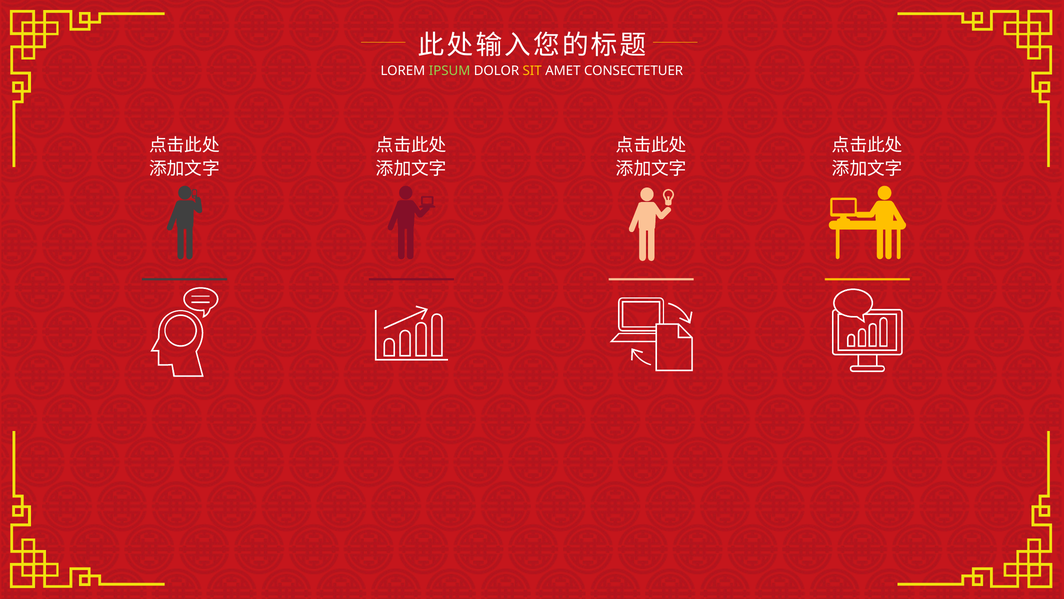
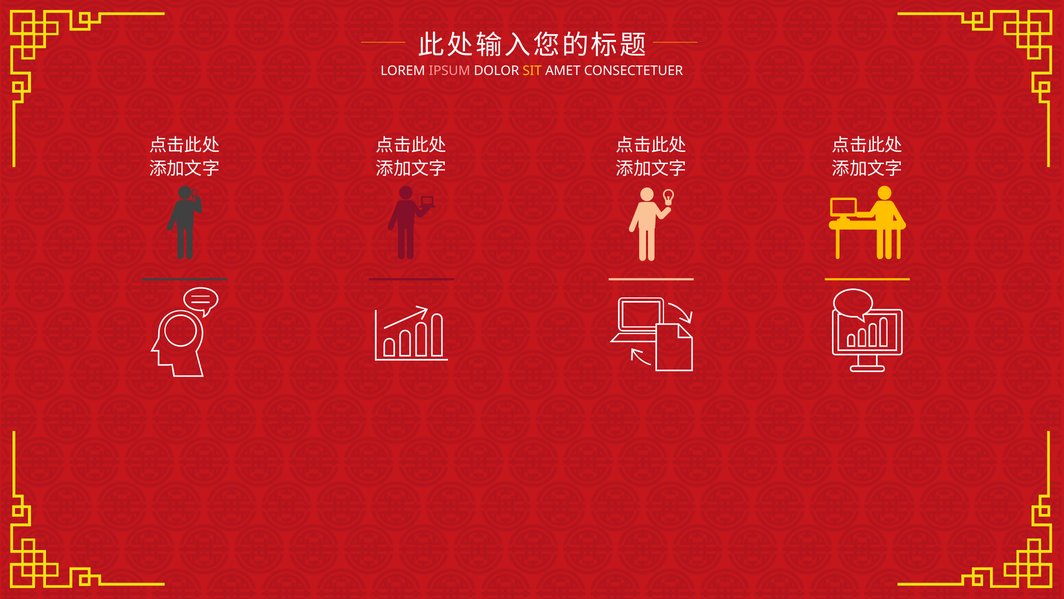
IPSUM colour: light green -> pink (450, 71)
